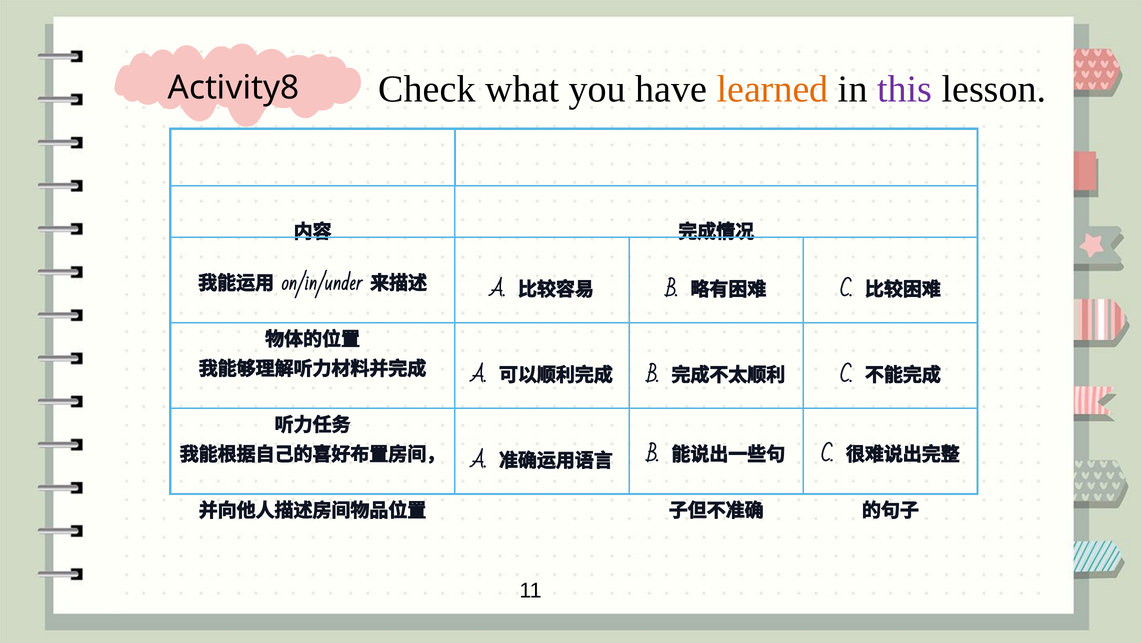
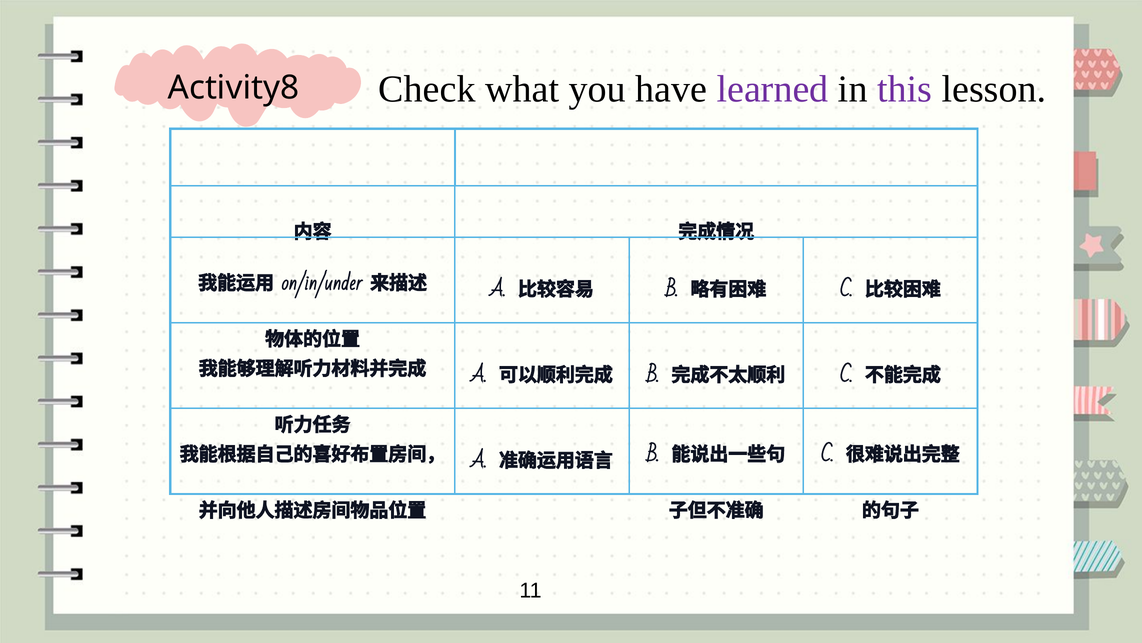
learned colour: orange -> purple (773, 89)
